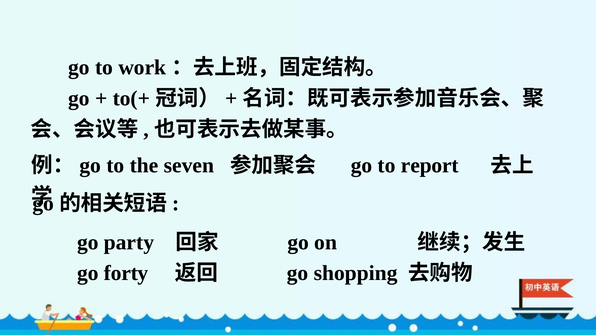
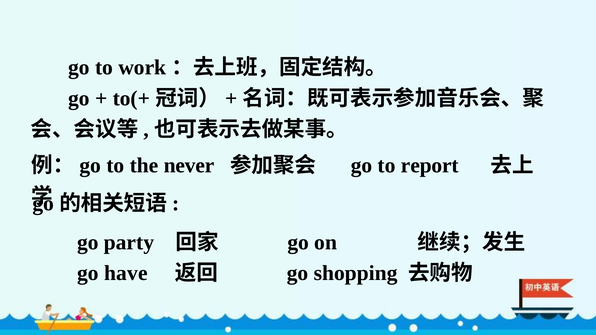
seven: seven -> never (189, 166)
forty: forty -> have (126, 273)
